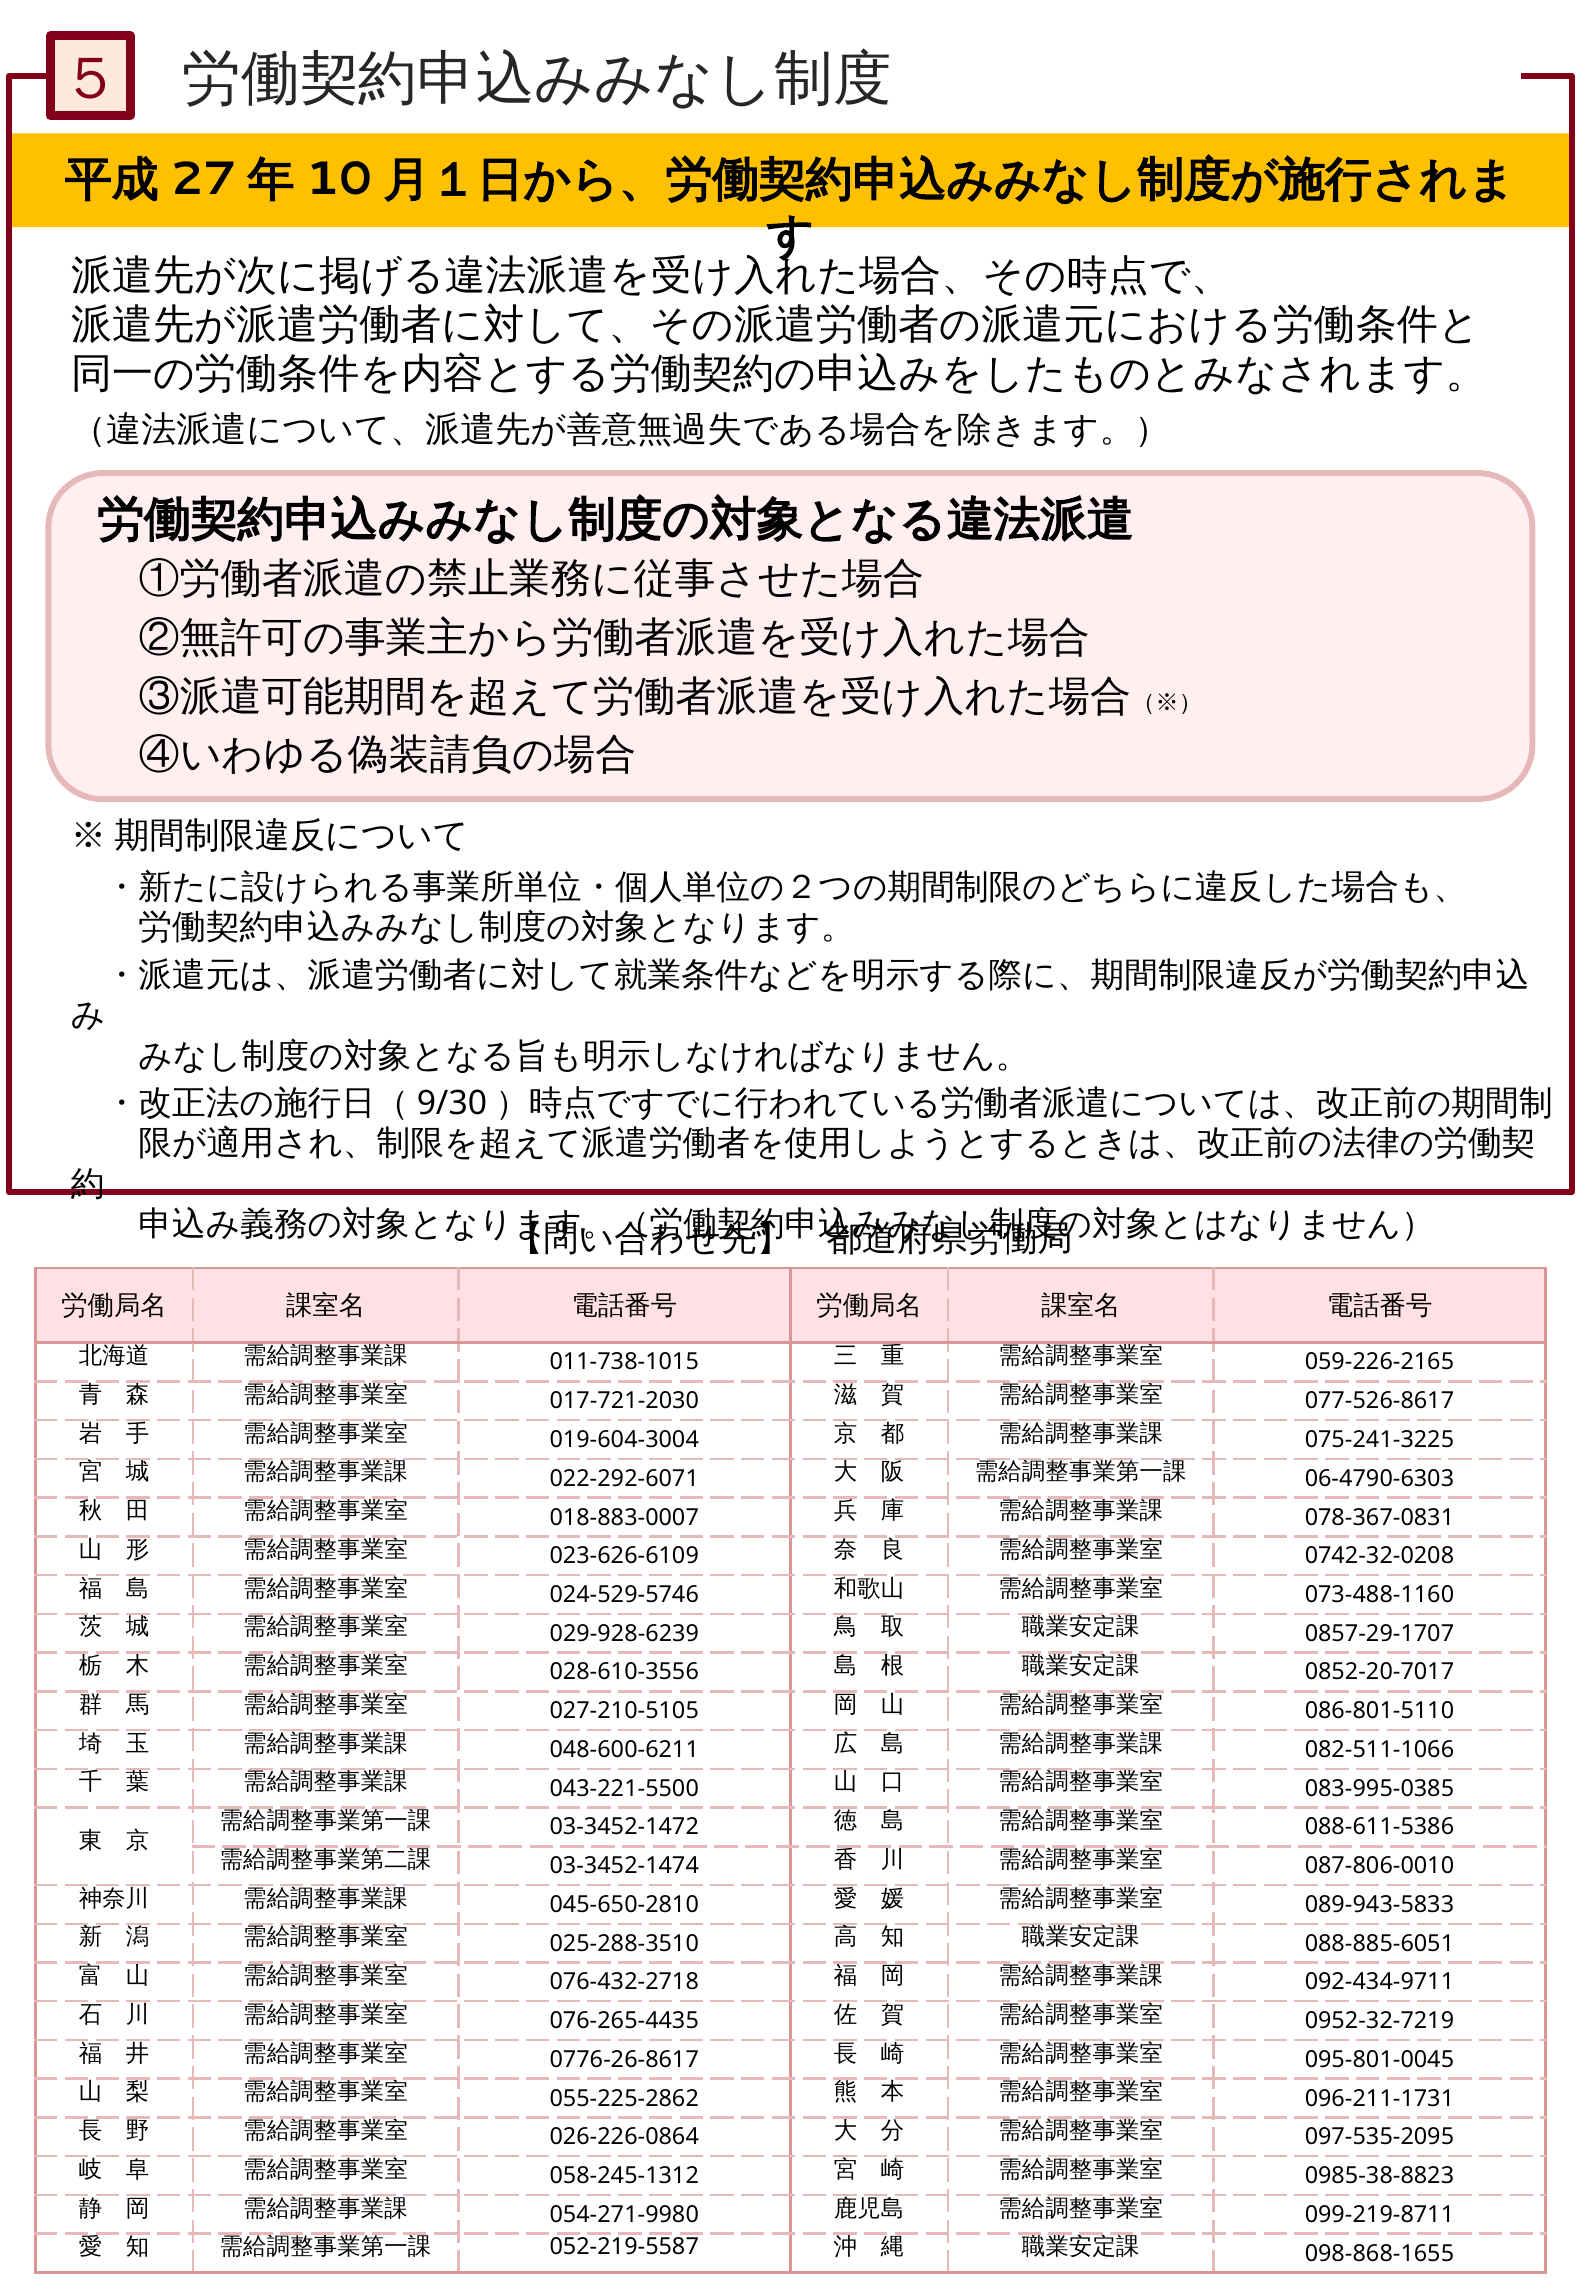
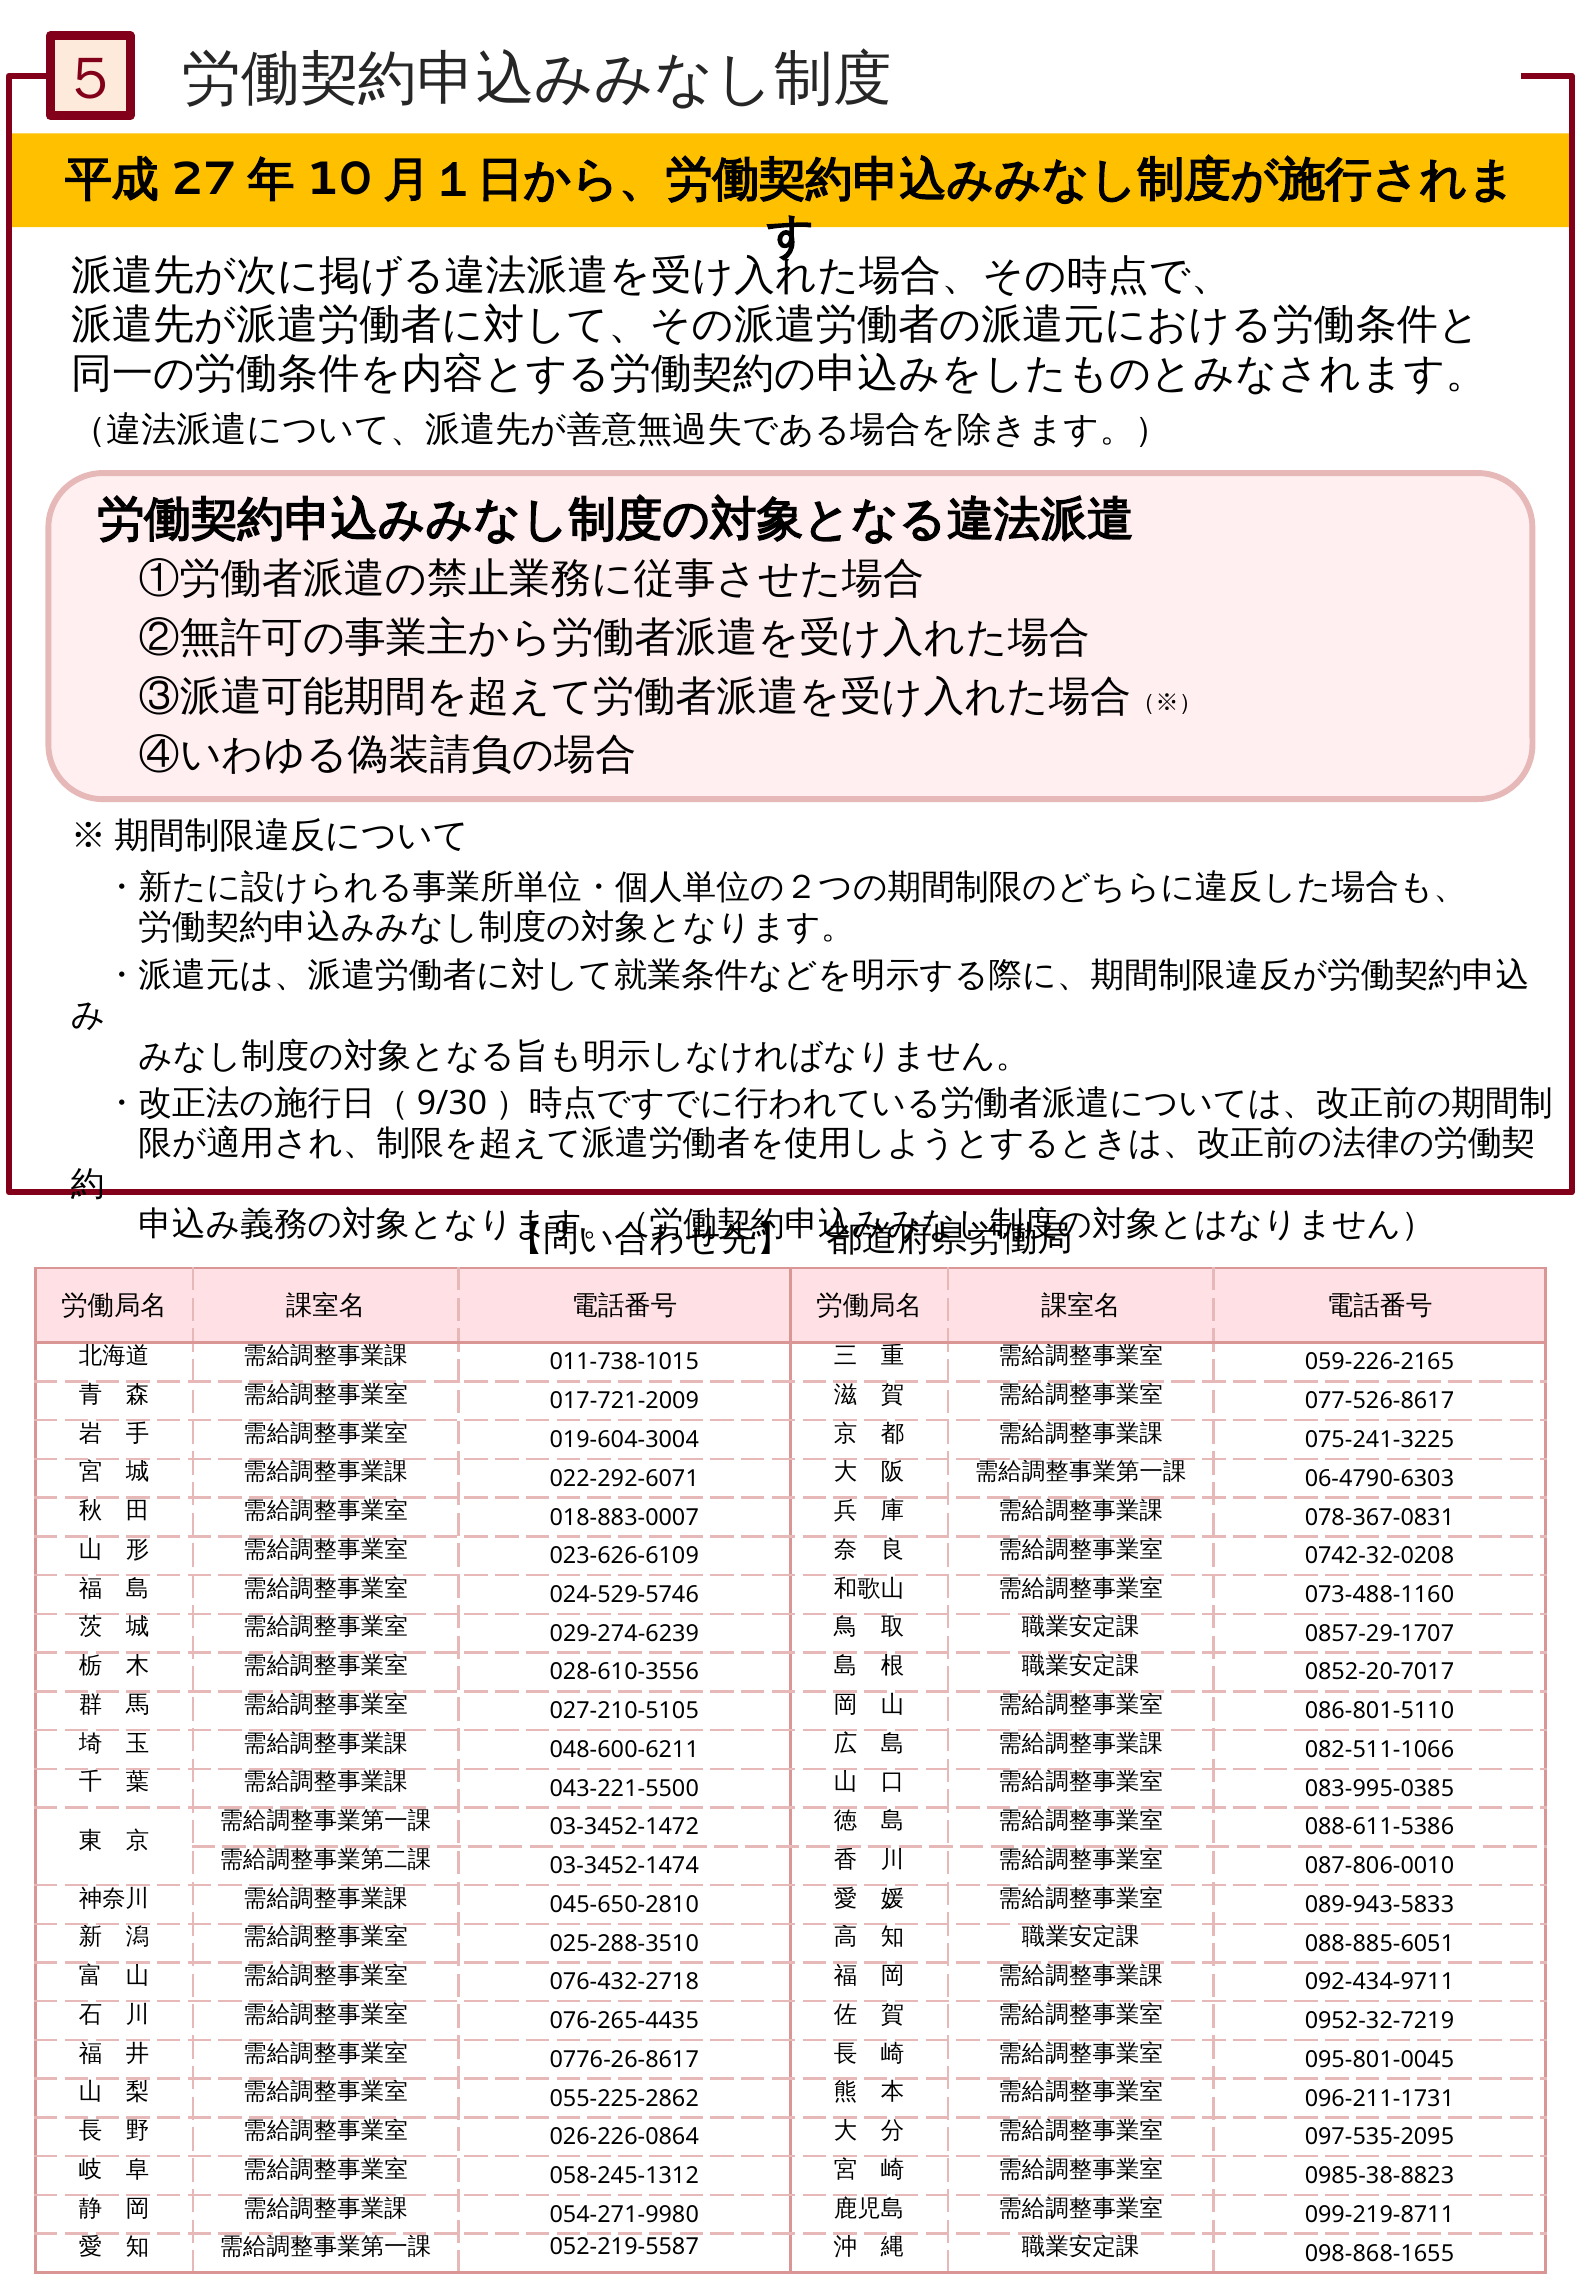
017-721-2030: 017-721-2030 -> 017-721-2009 (624, 1401)
029-928-6239: 029-928-6239 -> 029-274-6239 (624, 1634)
